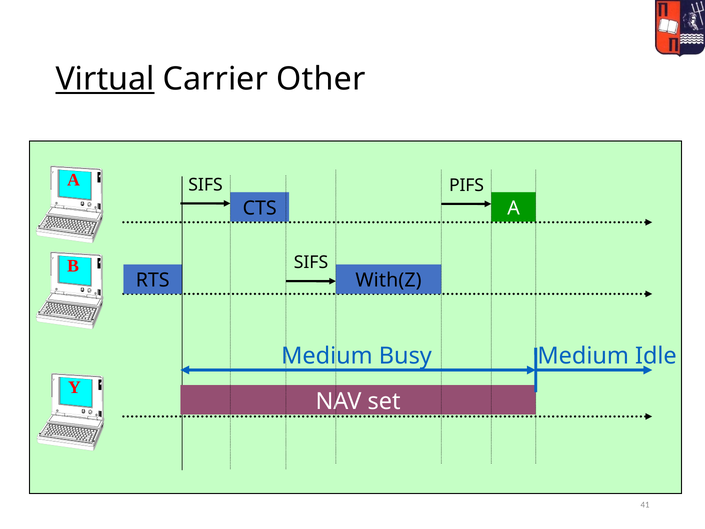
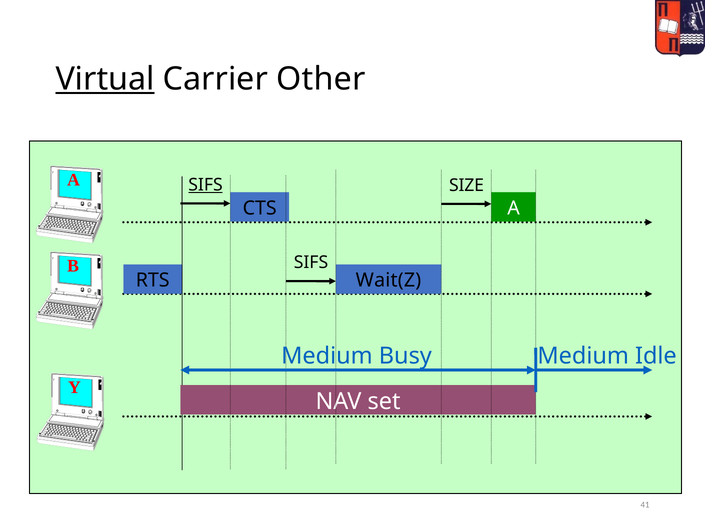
SIFS underline: none -> present (205, 185)
PIFS: PIFS -> SIZE (467, 185)
With(Z: With(Z -> Wait(Z (388, 280)
